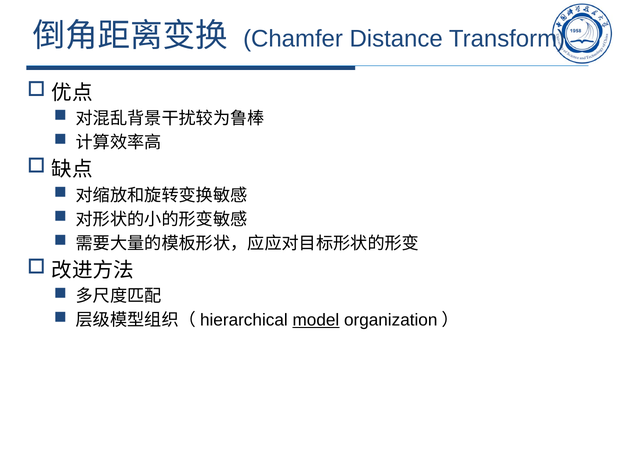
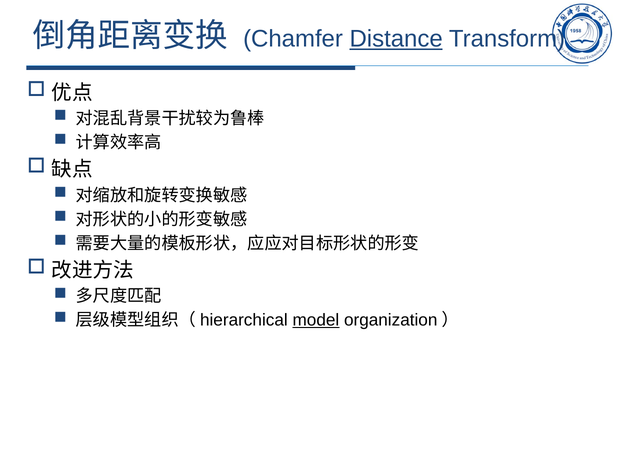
Distance underline: none -> present (396, 39)
